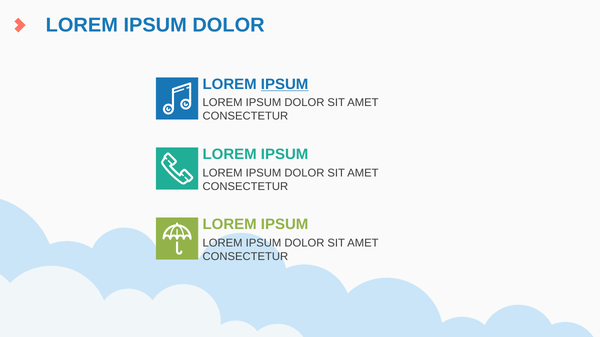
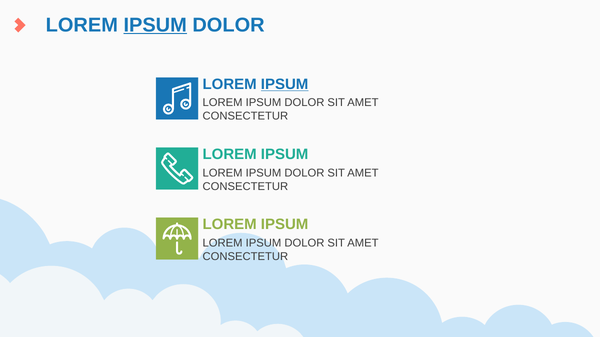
IPSUM underline: none -> present (155, 25)
